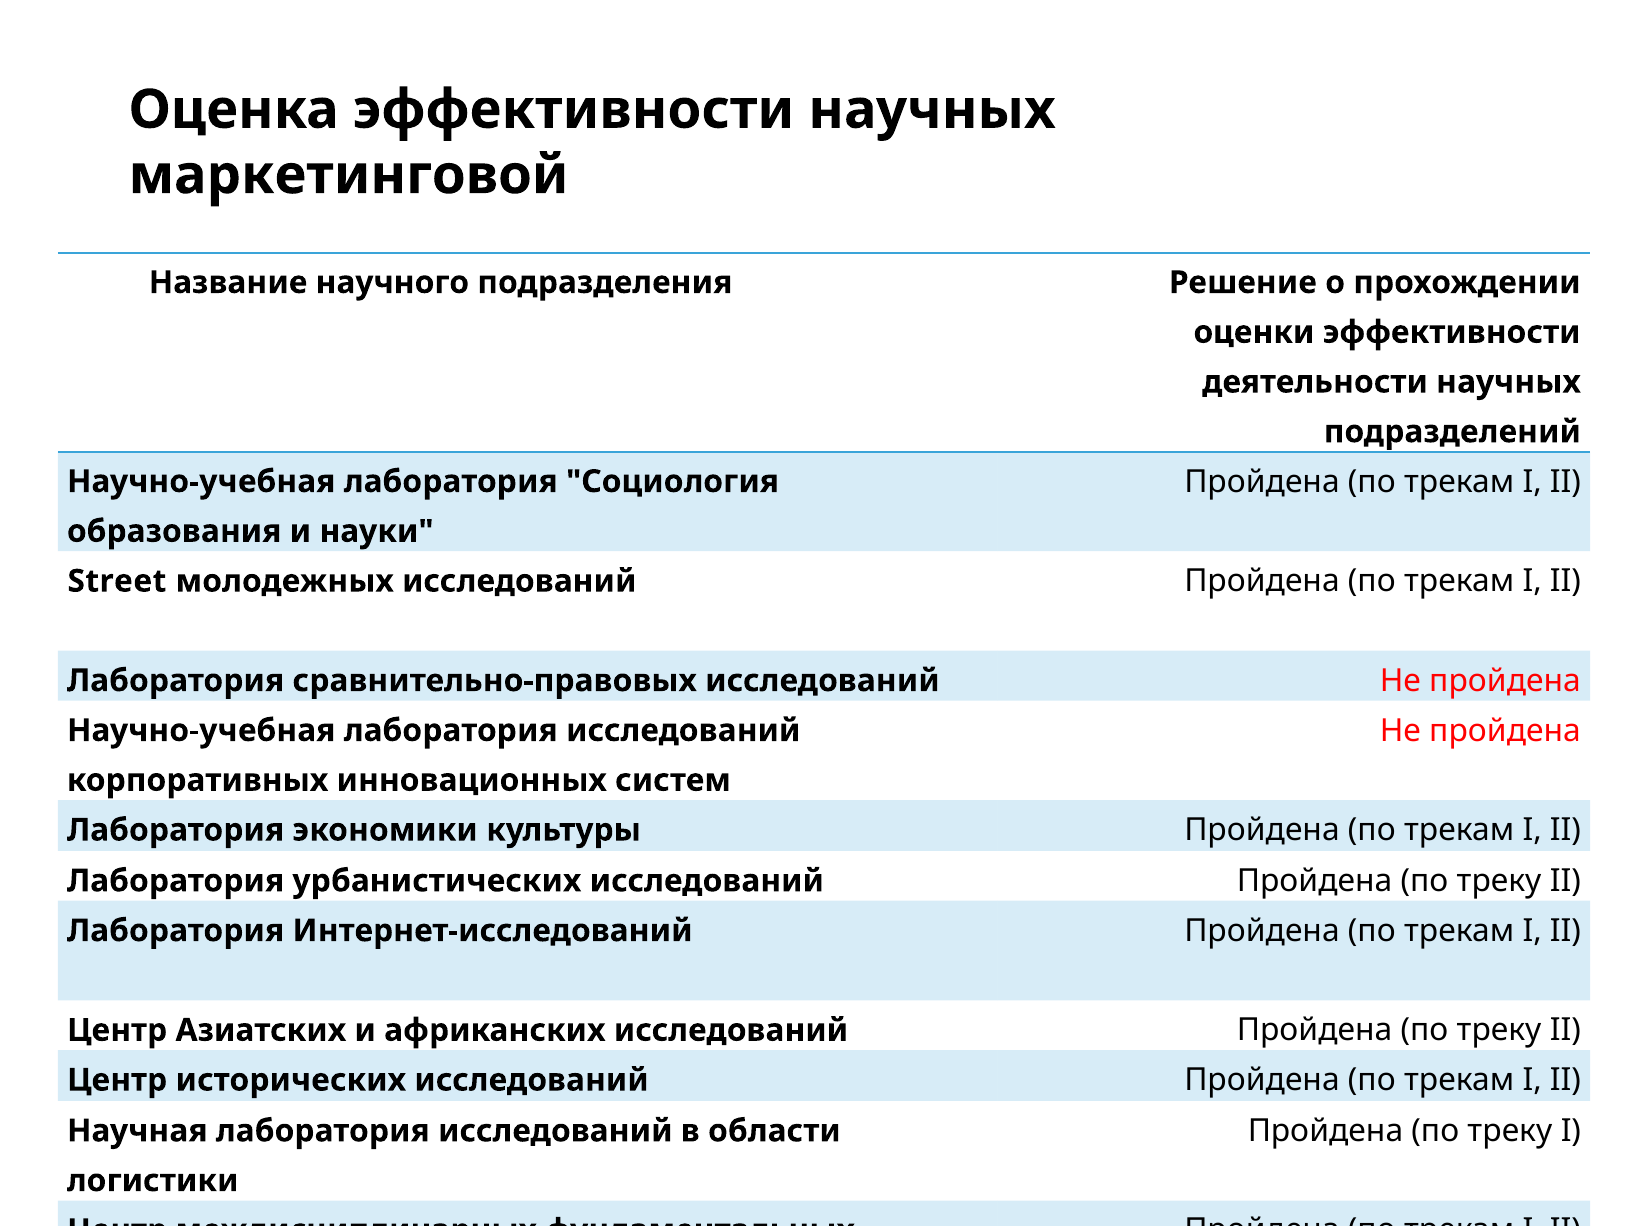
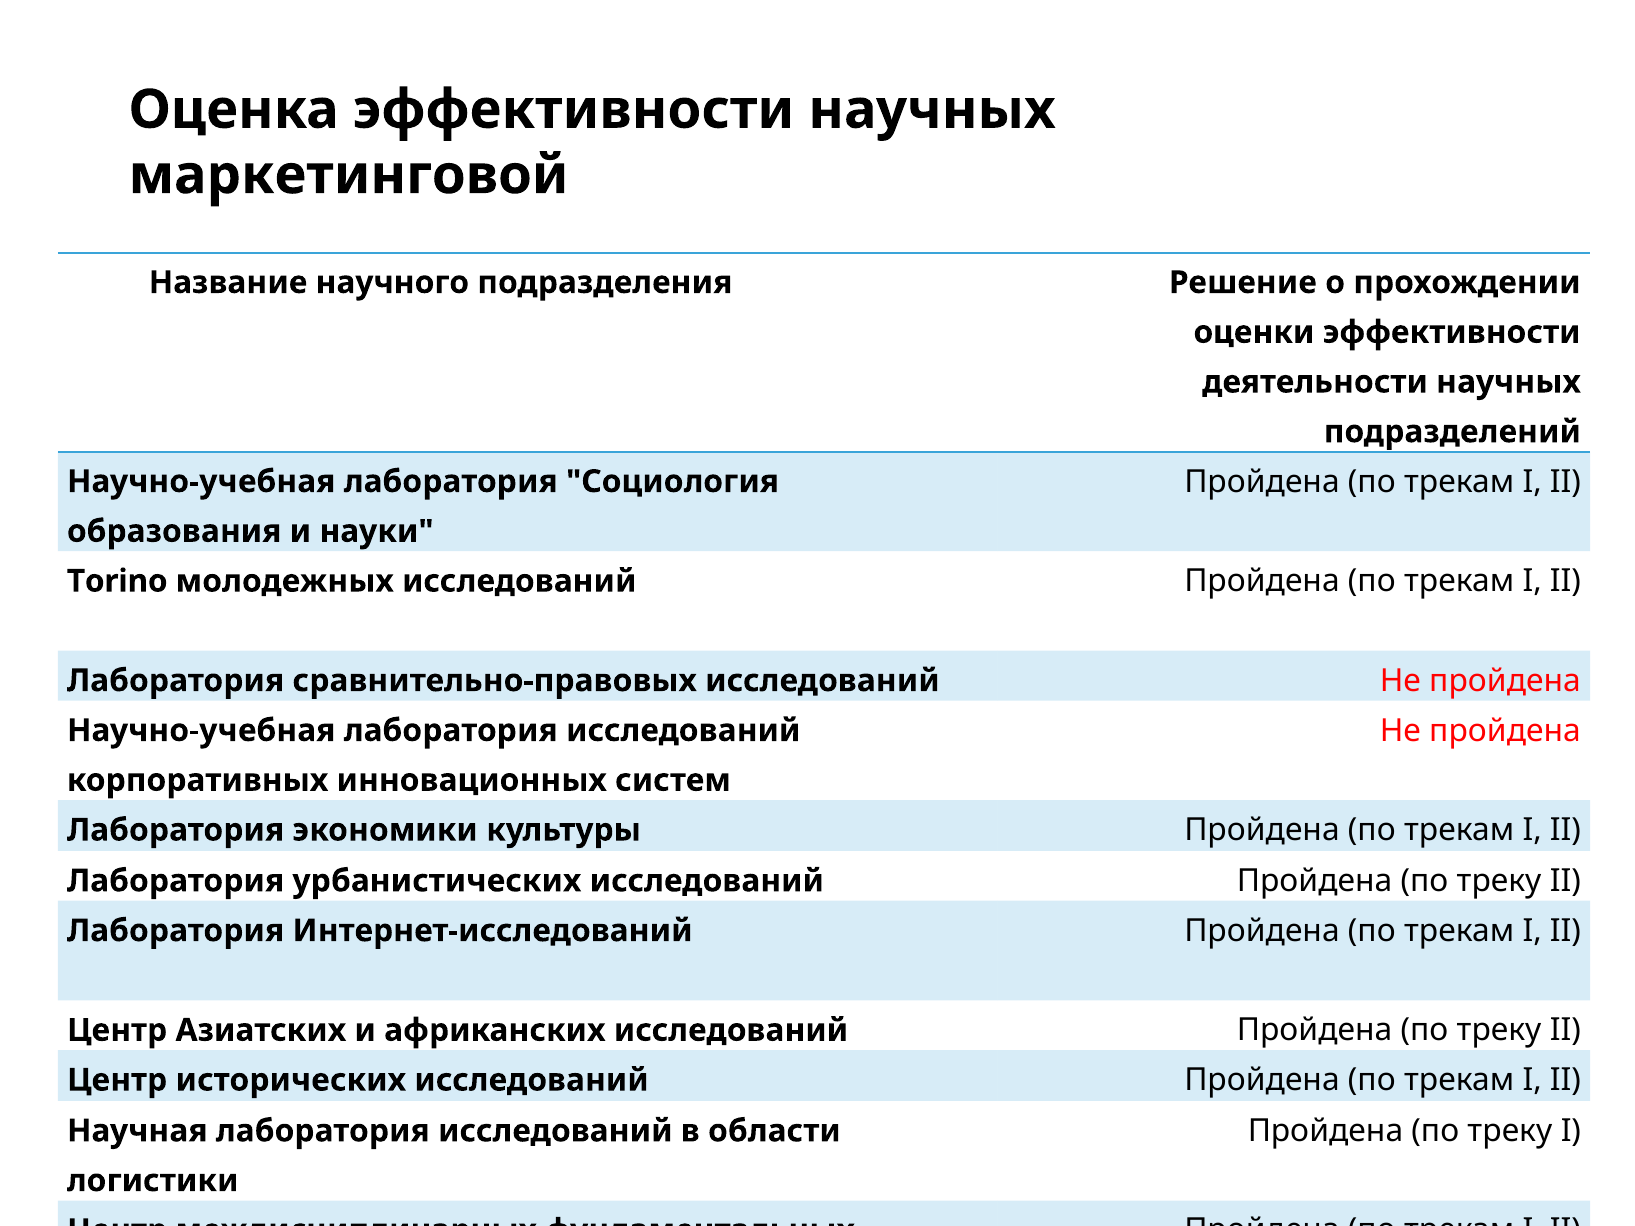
Street: Street -> Torino (117, 581)
